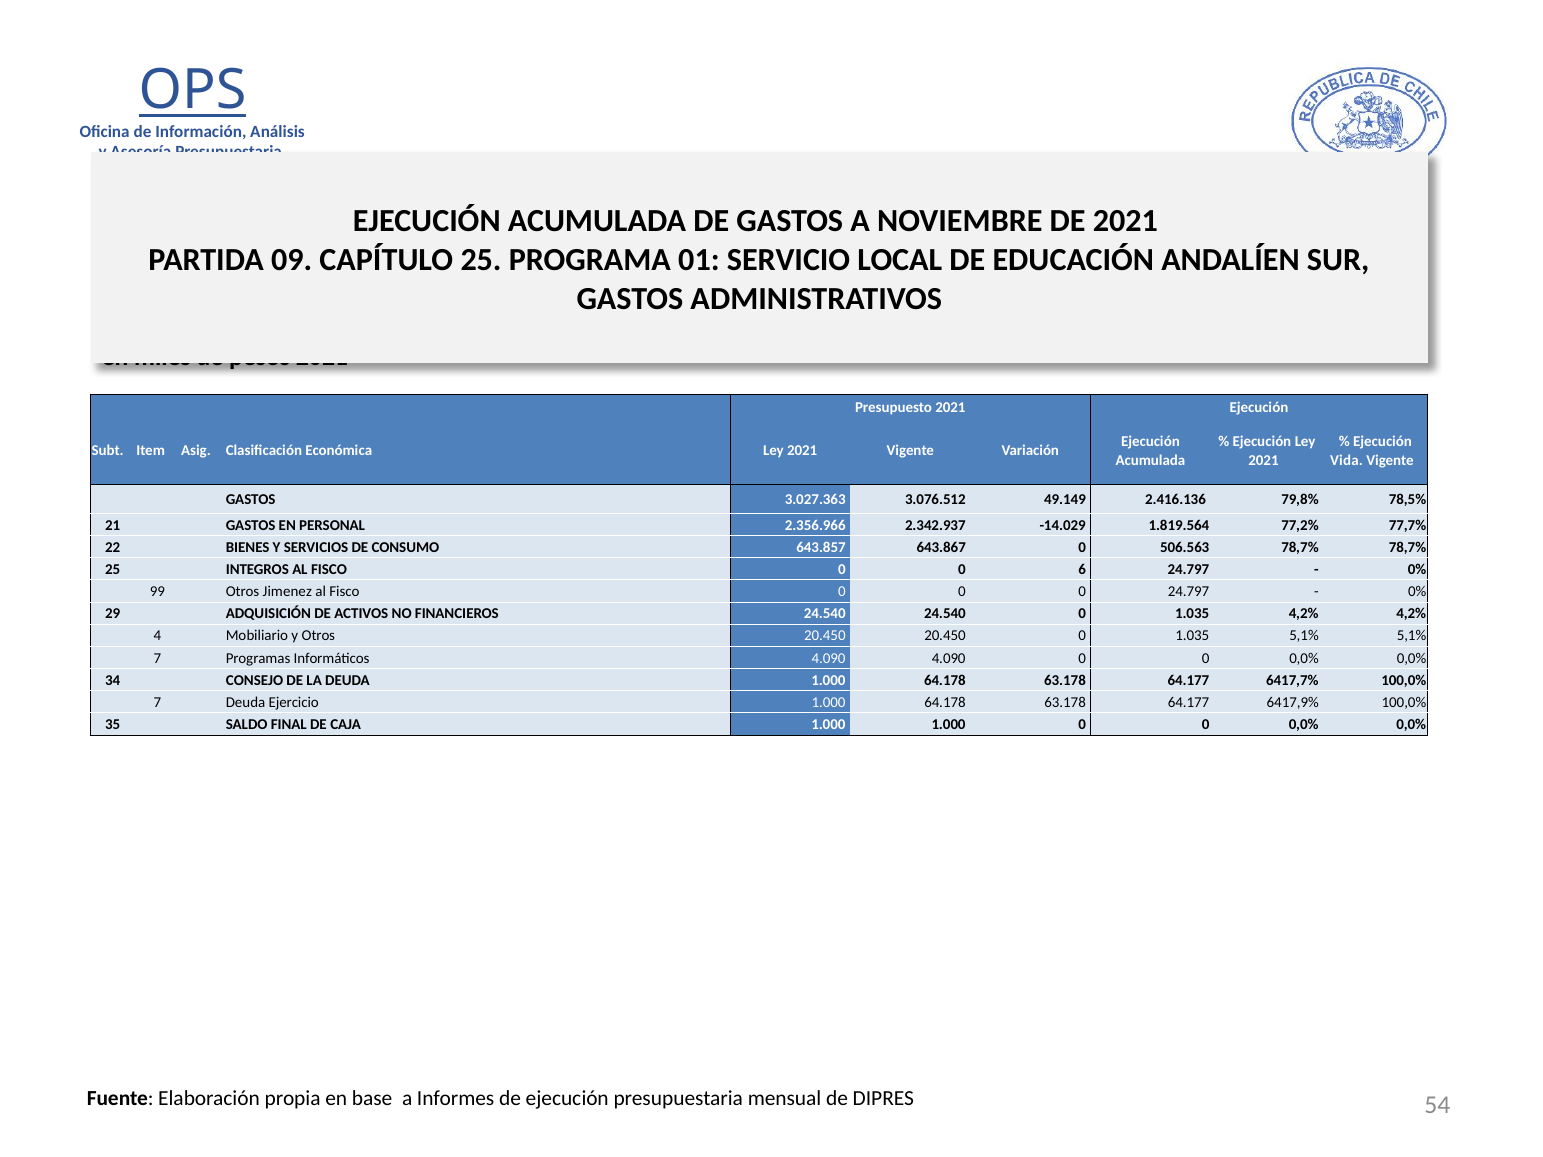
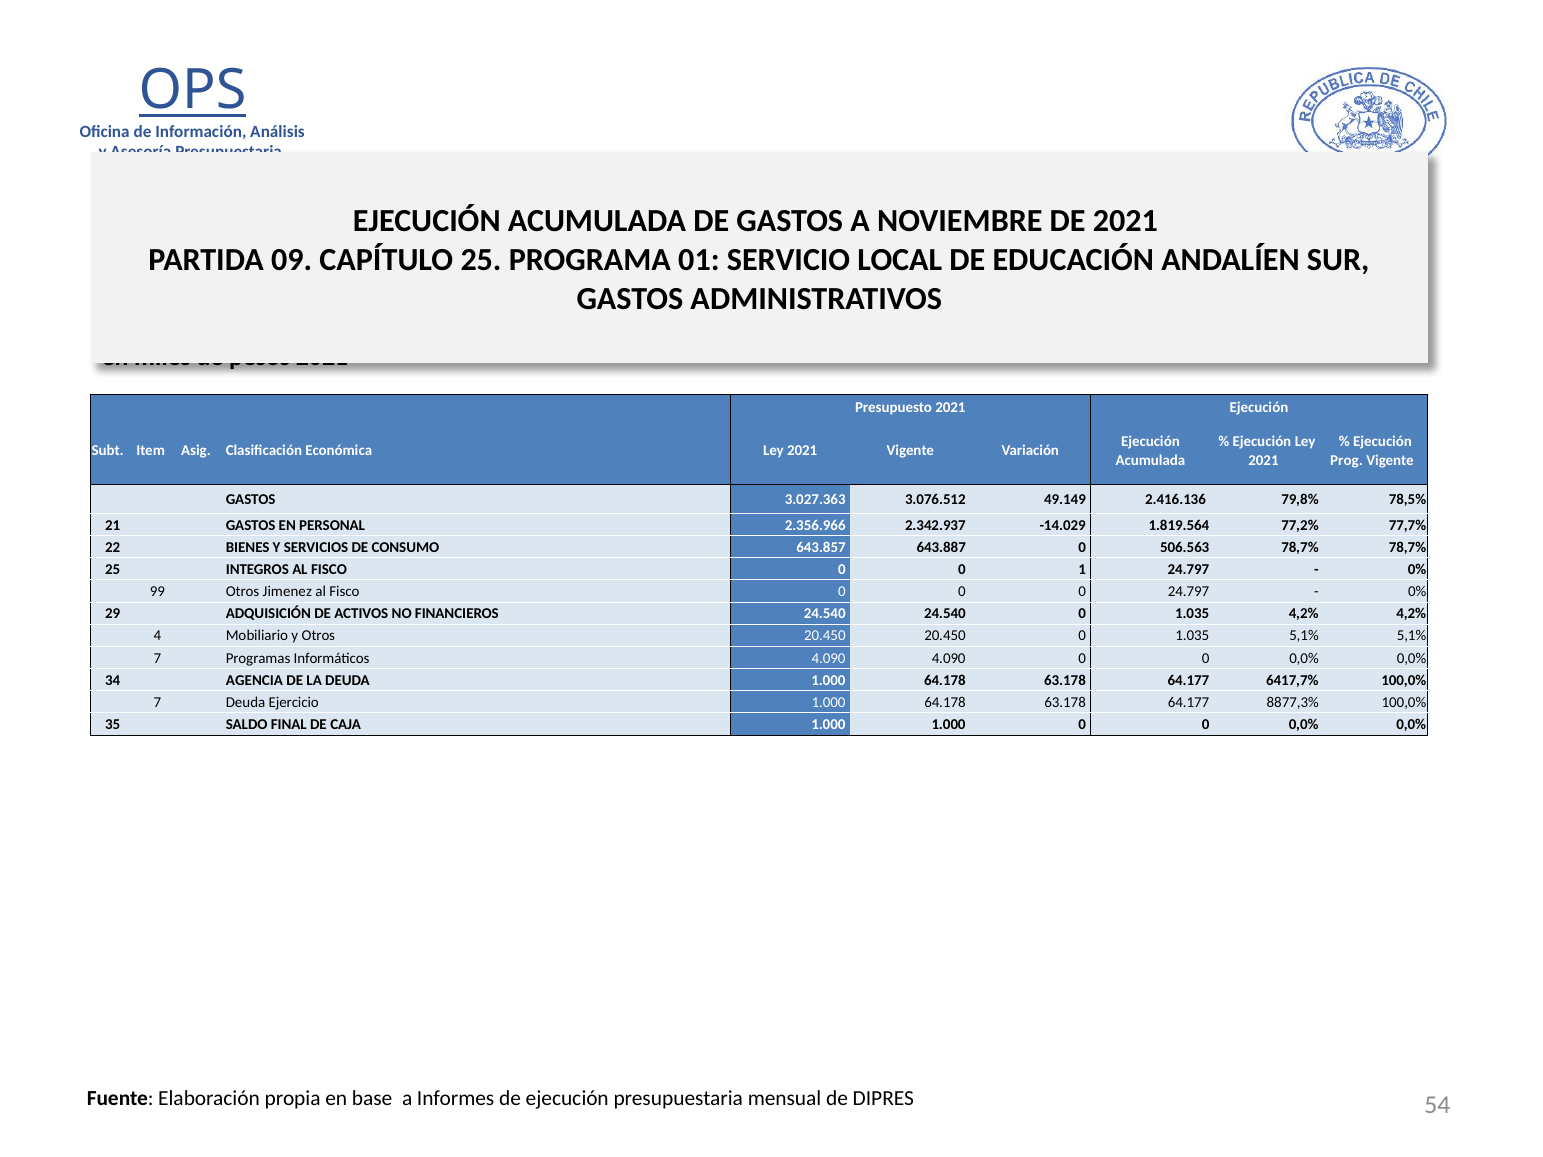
Vida: Vida -> Prog (1347, 460)
643.867: 643.867 -> 643.887 (941, 547)
6: 6 -> 1 (1082, 570)
CONSEJO: CONSEJO -> AGENCIA (254, 681)
6417,9%: 6417,9% -> 8877,3% (1293, 703)
